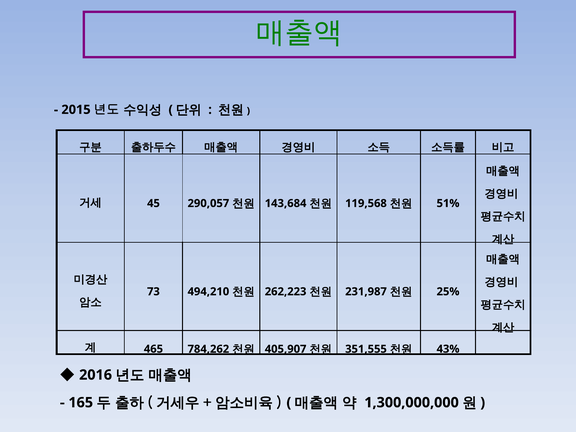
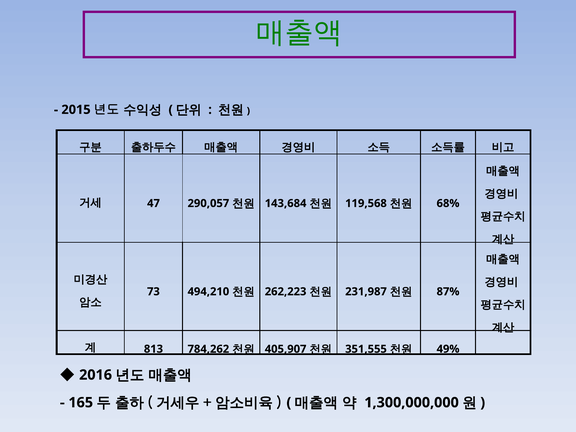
45: 45 -> 47 (153, 203)
51%: 51% -> 68% (448, 203)
25%: 25% -> 87% (448, 292)
465: 465 -> 813 (153, 349)
43%: 43% -> 49% (448, 349)
